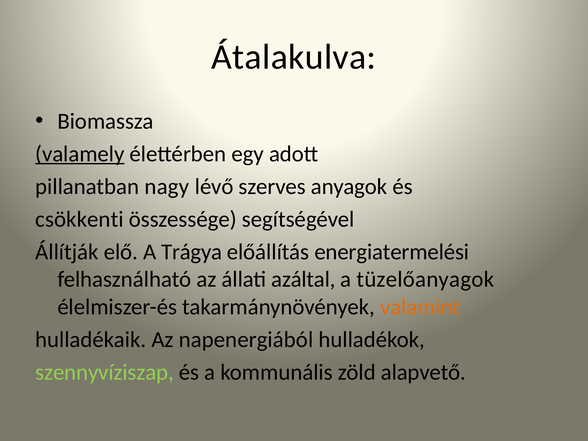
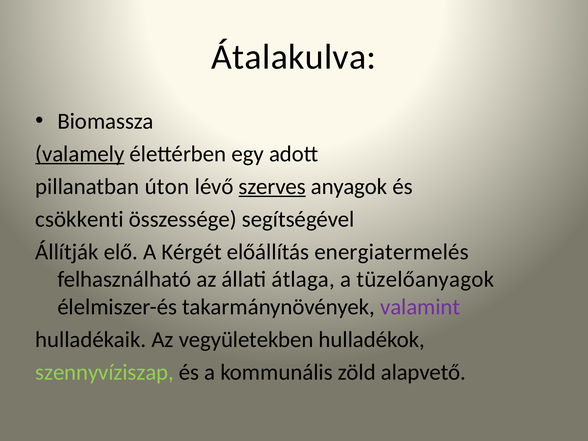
nagy: nagy -> úton (167, 187)
szerves underline: none -> present (272, 187)
Trágya: Trágya -> Kérgét (192, 252)
energiatermelési: energiatermelési -> energiatermelés (392, 252)
azáltal: azáltal -> átlaga (303, 279)
valamint colour: orange -> purple (420, 307)
napenergiából: napenergiából -> vegyületekben (246, 340)
